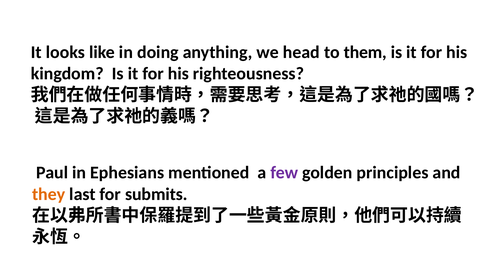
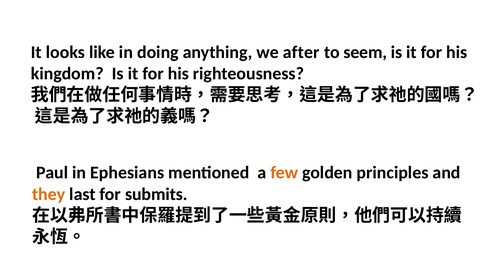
head: head -> after (301, 52)
them: them -> seem (365, 52)
few colour: purple -> orange (284, 173)
